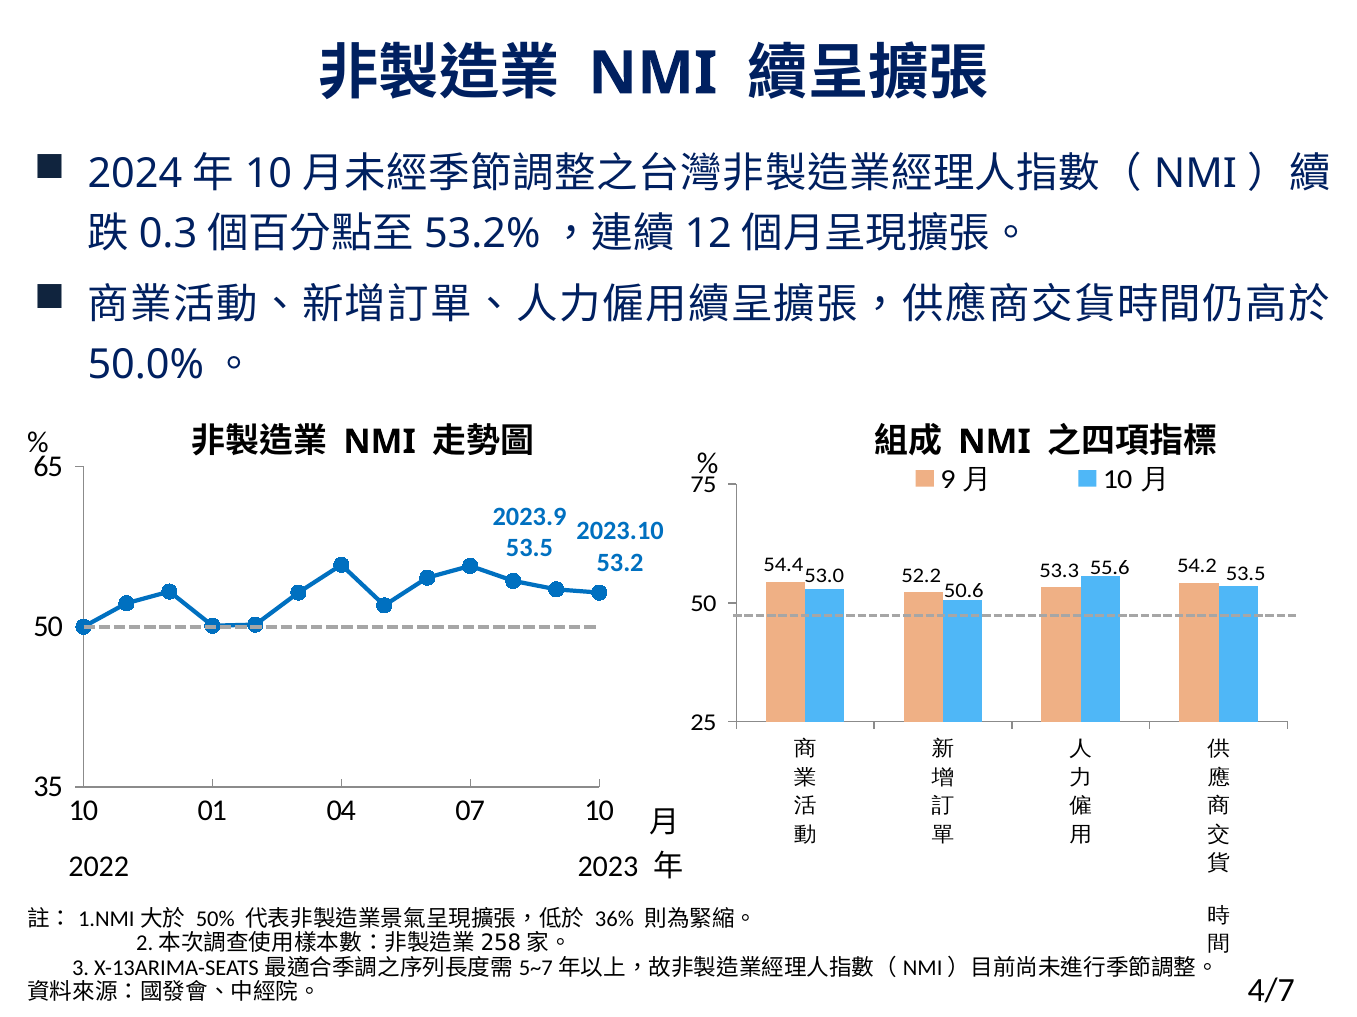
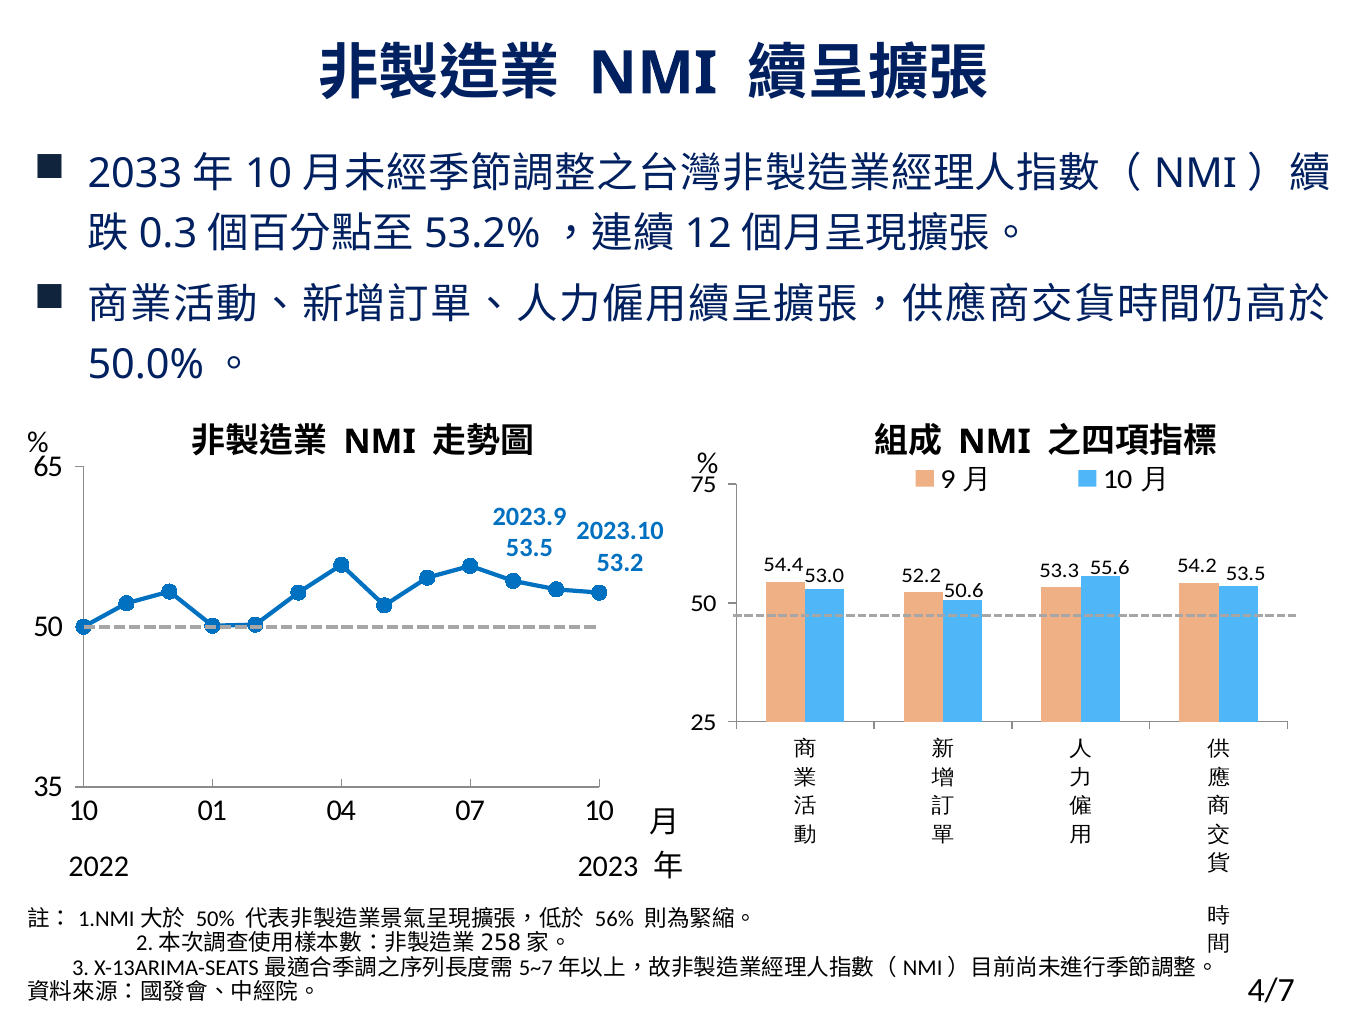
2024: 2024 -> 2033 (135, 174)
36%: 36% -> 56% (614, 920)
